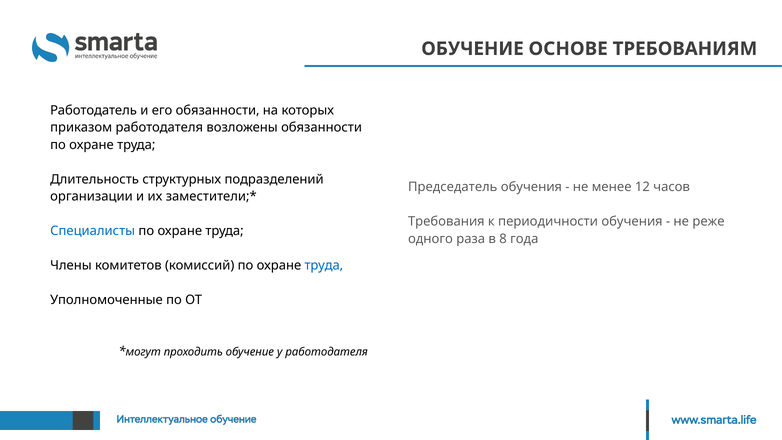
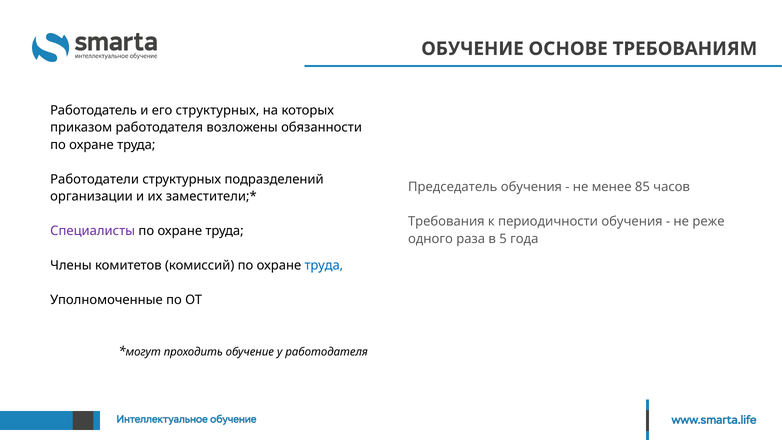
его обязанности: обязанности -> структурных (218, 110)
Длительность: Длительность -> Работодатели (95, 179)
12: 12 -> 85 (642, 187)
Специалисты colour: blue -> purple (93, 231)
8: 8 -> 5 (503, 239)
